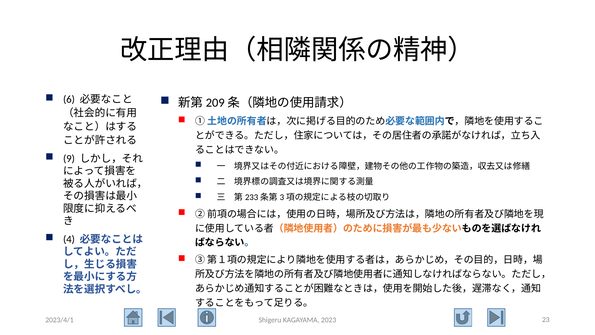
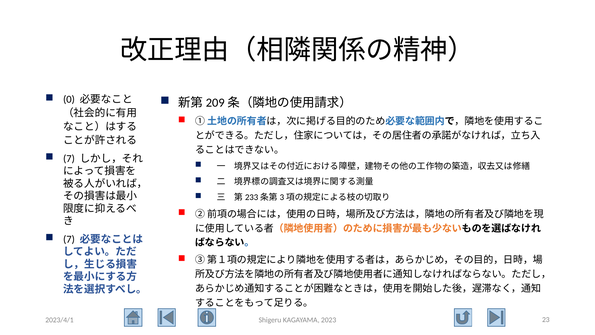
6: 6 -> 0 (69, 99)
9: 9 -> 7 (69, 158)
4: 4 -> 7 (69, 239)
